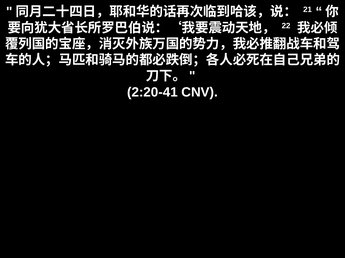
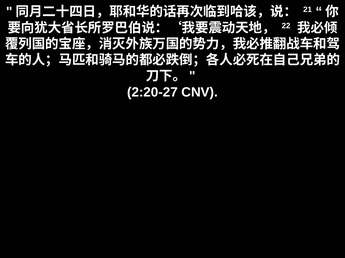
2:20-41: 2:20-41 -> 2:20-27 (152, 92)
